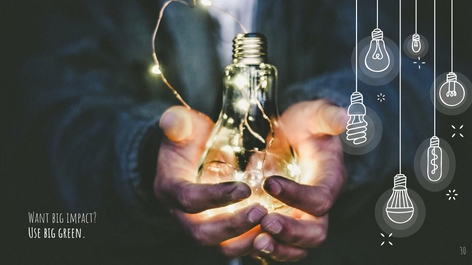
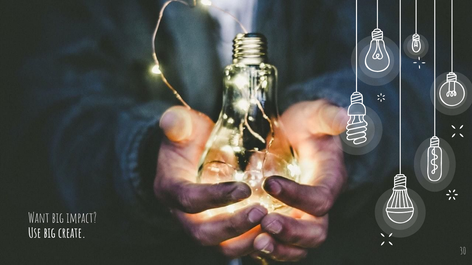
green: green -> create (72, 234)
